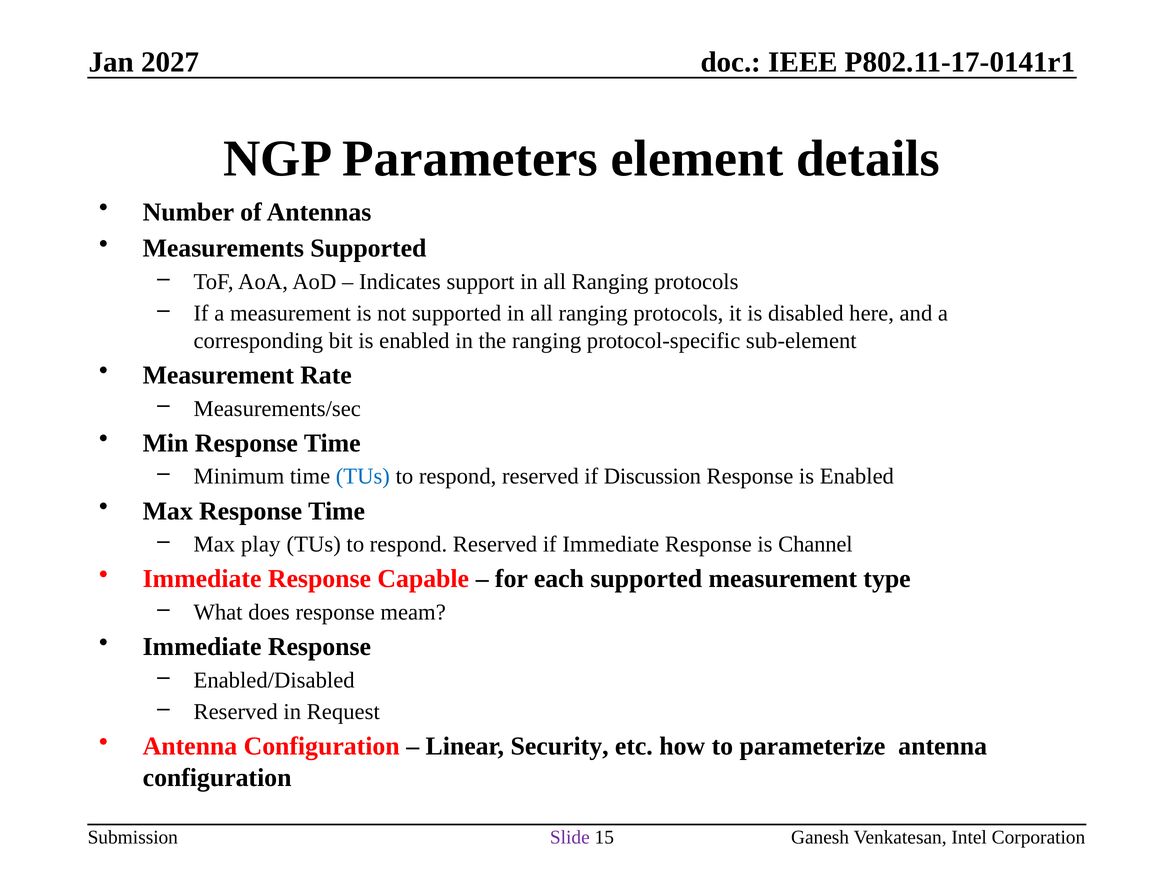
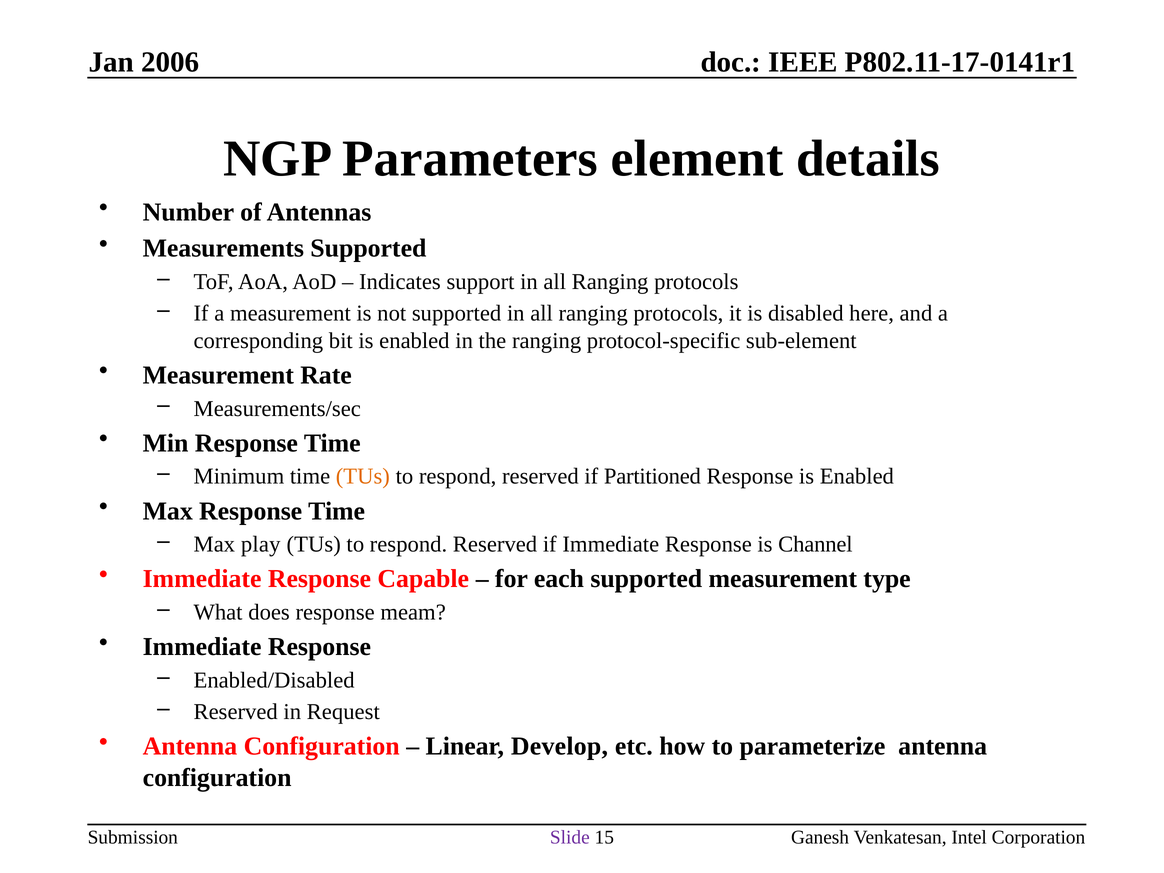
2027: 2027 -> 2006 (170, 62)
TUs colour: blue -> orange (363, 477)
Discussion: Discussion -> Partitioned (652, 477)
Security: Security -> Develop (559, 746)
